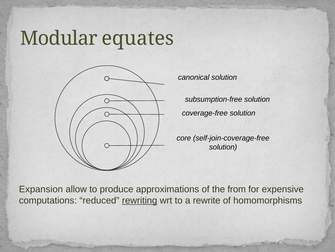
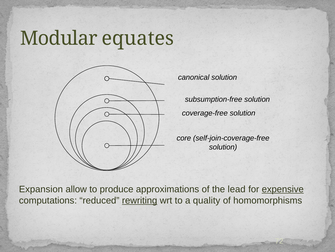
from: from -> lead (237, 189)
expensive underline: none -> present (283, 189)
rewrite: rewrite -> quality (207, 200)
